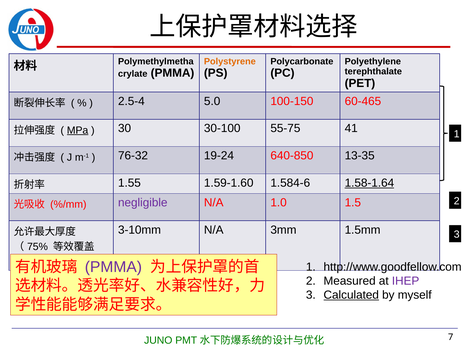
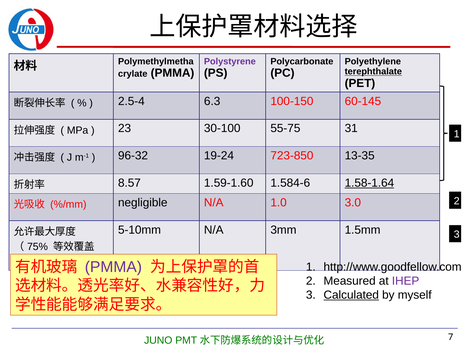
Polystyrene colour: orange -> purple (230, 61)
terephthalate underline: none -> present (373, 72)
5.0: 5.0 -> 6.3 (212, 101)
60-465: 60-465 -> 60-145 (363, 101)
MPa underline: present -> none (78, 130)
30: 30 -> 23 (125, 128)
41: 41 -> 31 (351, 128)
76-32: 76-32 -> 96-32 (133, 156)
640-850: 640-850 -> 723-850 (292, 156)
1.55: 1.55 -> 8.57 (129, 183)
negligible colour: purple -> black (143, 202)
1.5: 1.5 -> 3.0 (353, 202)
3-10mm: 3-10mm -> 5-10mm (140, 230)
